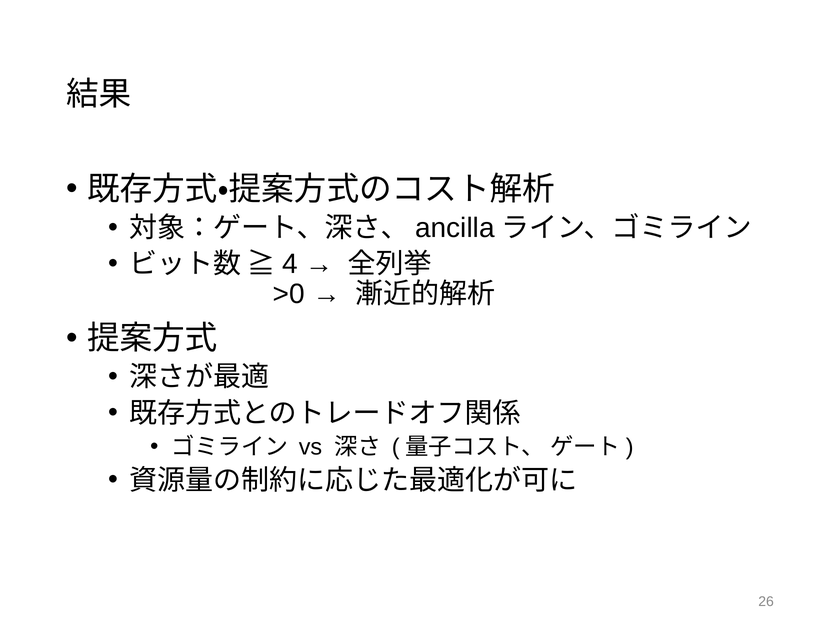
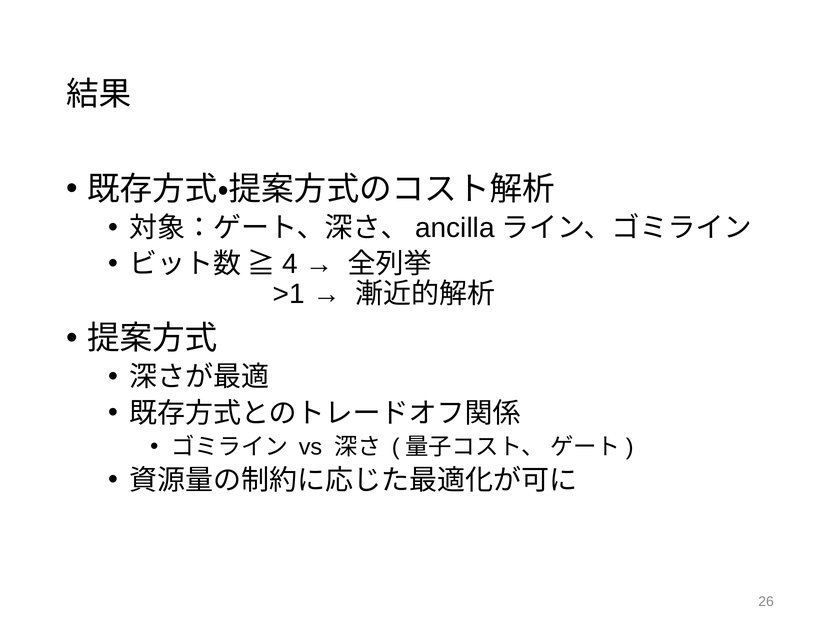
>0: >0 -> >1 (289, 294)
